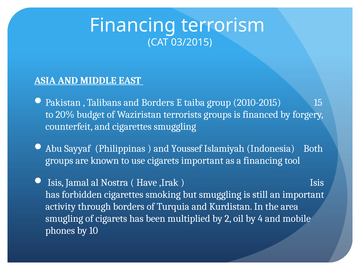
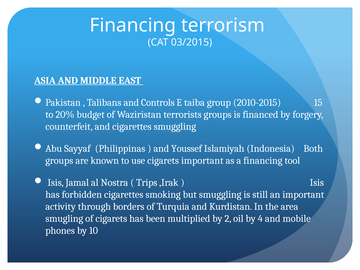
and Borders: Borders -> Controls (158, 103)
Have: Have -> Trips (147, 183)
